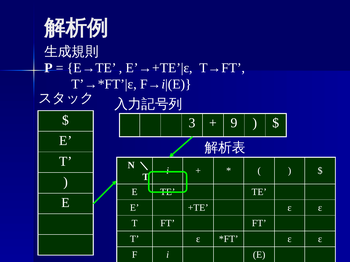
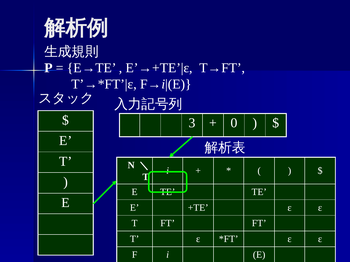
9: 9 -> 0 (234, 123)
